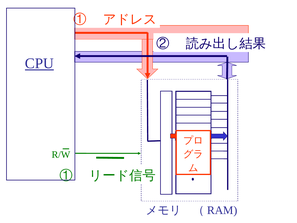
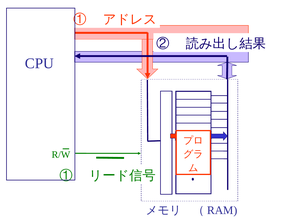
CPU underline: present -> none (39, 63)
